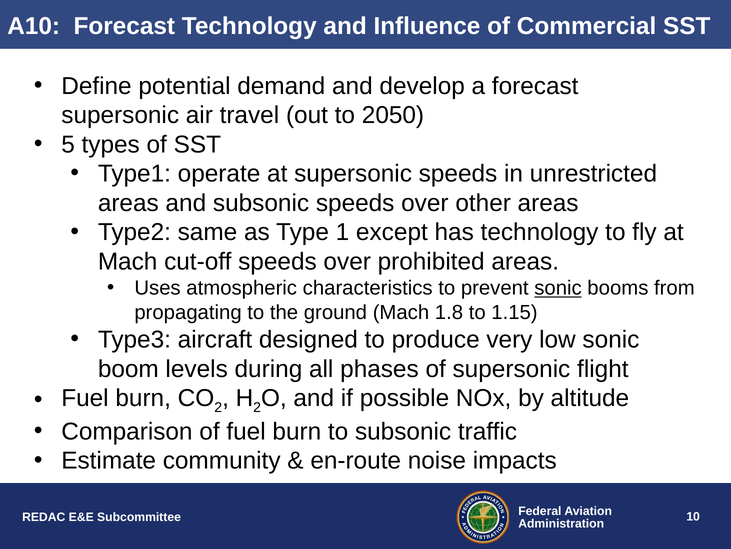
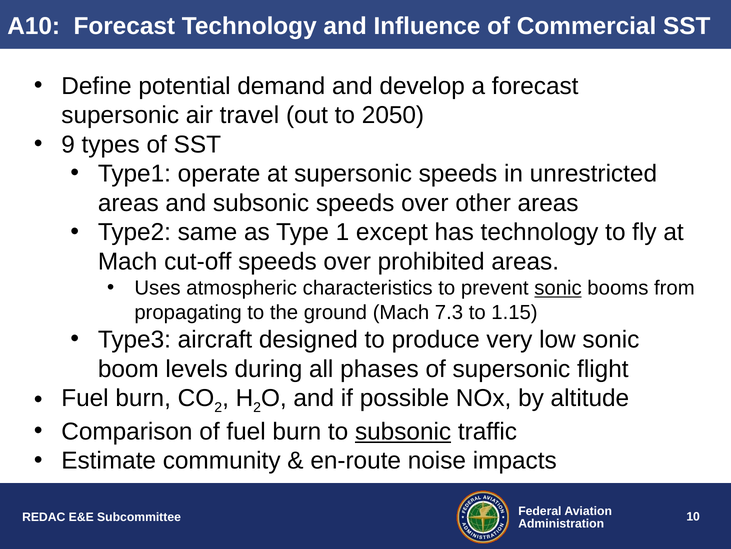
5: 5 -> 9 (68, 144)
1.8: 1.8 -> 7.3 (449, 312)
subsonic underline: none -> present (403, 431)
